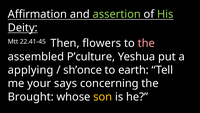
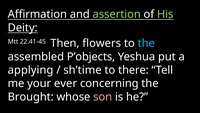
the colour: pink -> light blue (146, 43)
P’culture: P’culture -> P’objects (91, 56)
sh’once: sh’once -> sh’time (83, 70)
earth: earth -> there (134, 70)
says: says -> ever (66, 83)
son colour: yellow -> pink (103, 96)
